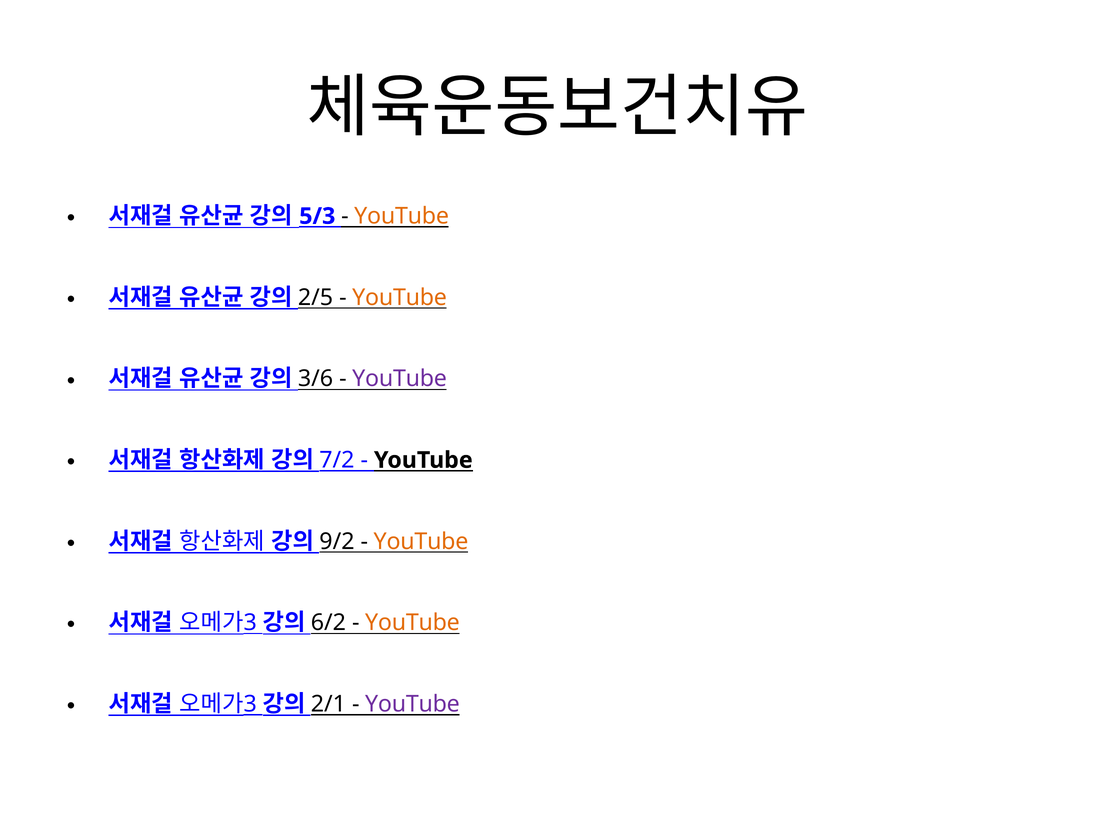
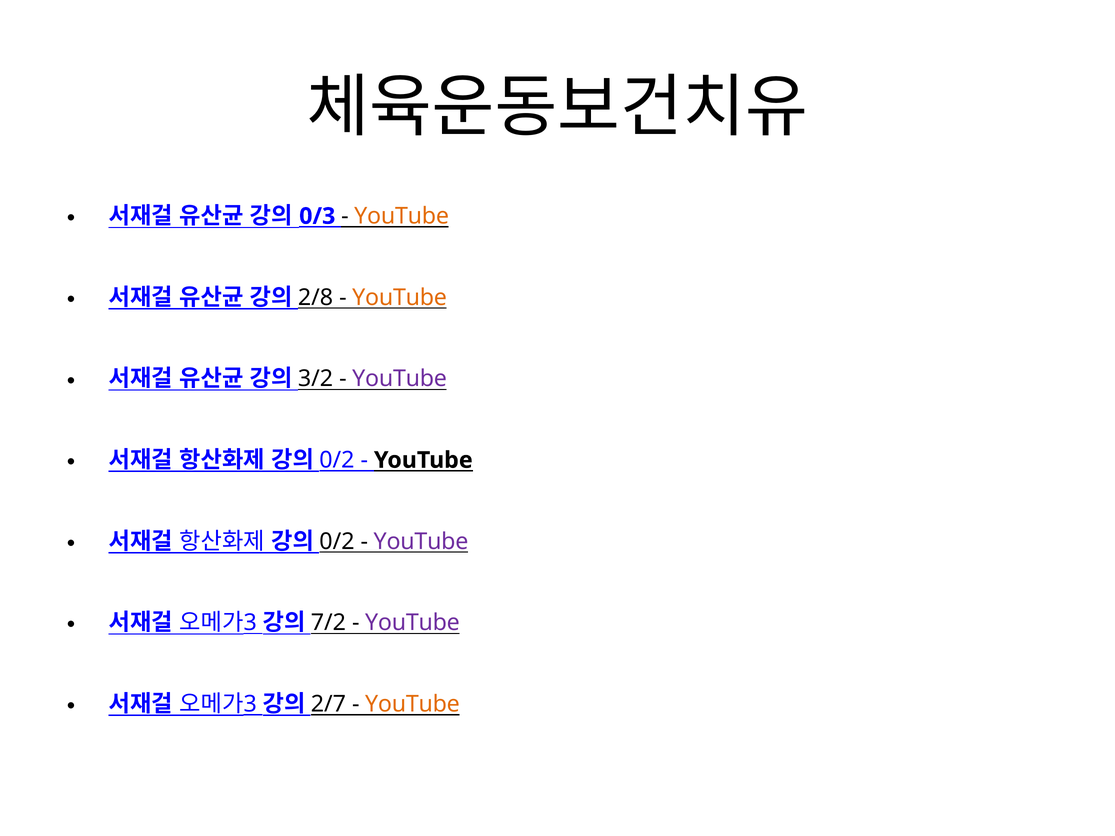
5/3: 5/3 -> 0/3 (317, 216)
2/5: 2/5 -> 2/8 (316, 298)
3/6: 3/6 -> 3/2 (316, 379)
7/2: 7/2 -> 0/2 (337, 460)
9/2: 9/2 -> 0/2 (337, 542)
YouTube colour: orange -> purple (421, 542)
6/2: 6/2 -> 7/2 (328, 623)
YouTube colour: orange -> purple (412, 623)
2/1: 2/1 -> 2/7 (328, 704)
YouTube colour: purple -> orange (412, 704)
